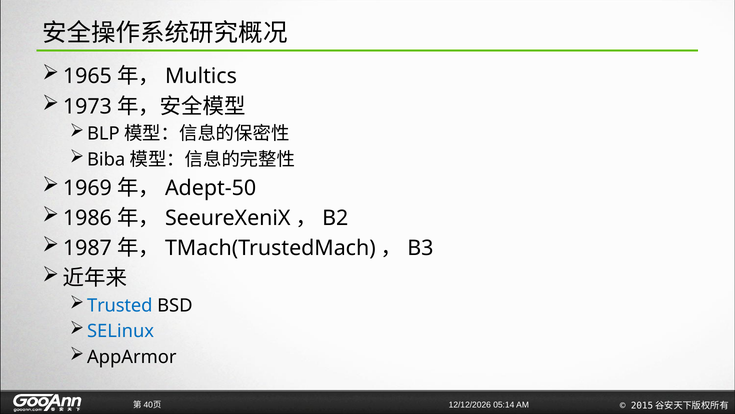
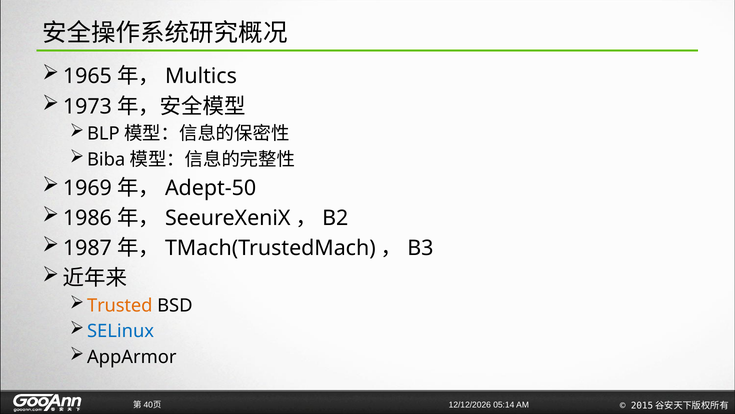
Trusted colour: blue -> orange (120, 305)
